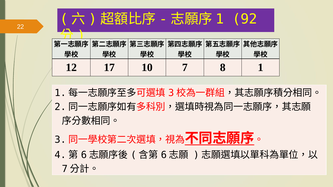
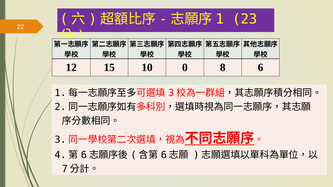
92: 92 -> 23 (245, 19)
17: 17 -> 15 (109, 68)
7: 7 -> 0 (185, 68)
8 1: 1 -> 6 (261, 68)
